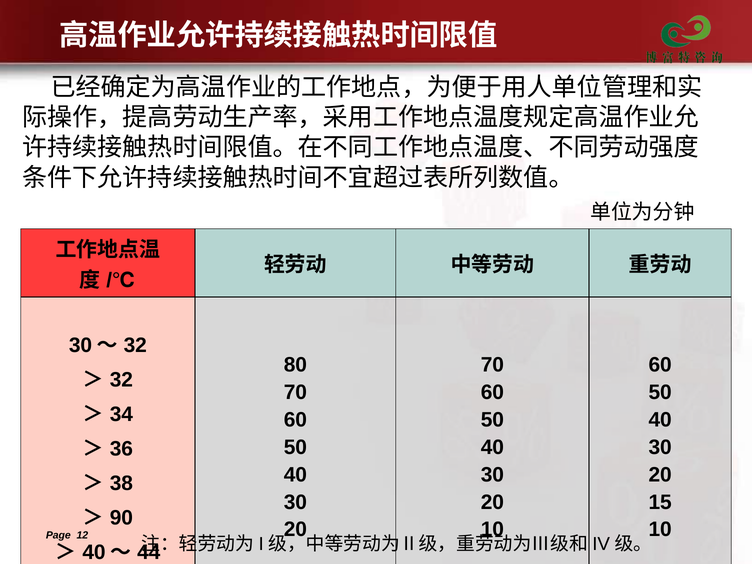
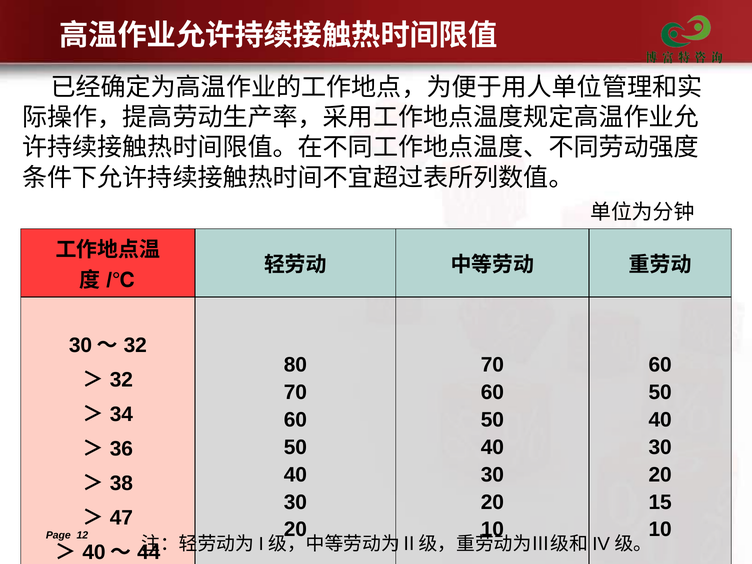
90: 90 -> 47 (121, 518)
